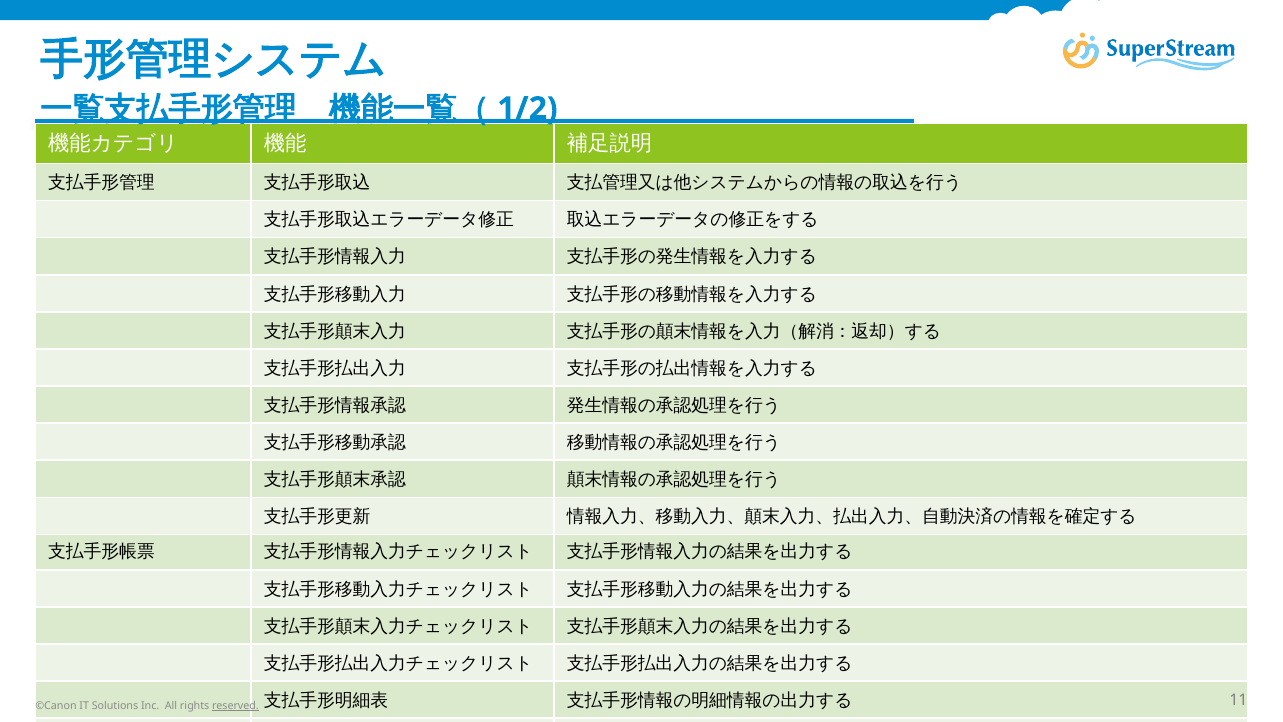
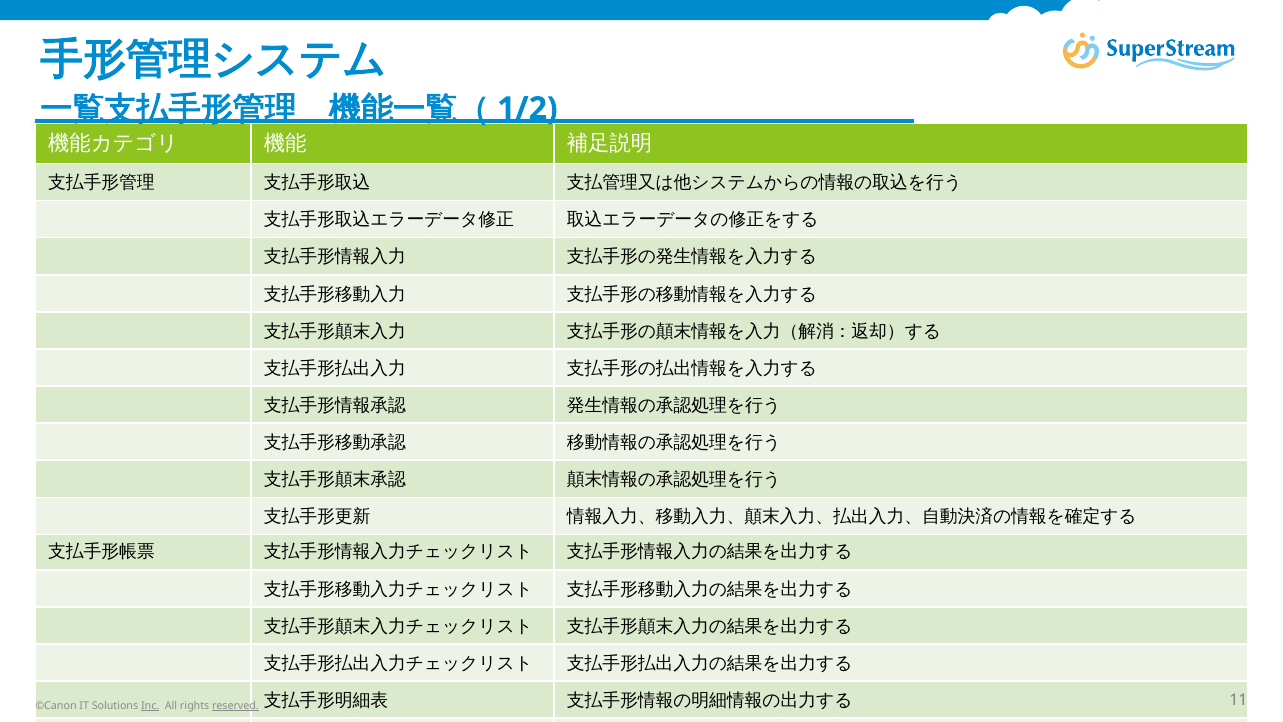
Inc underline: none -> present (150, 705)
